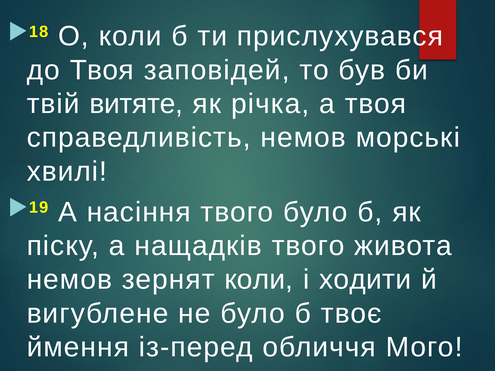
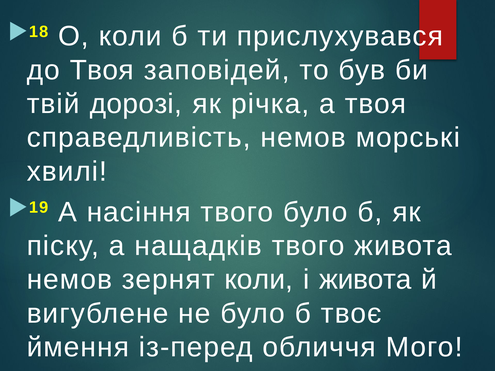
витяте: витяте -> дорозі (136, 104)
і ходити: ходити -> живота (365, 280)
